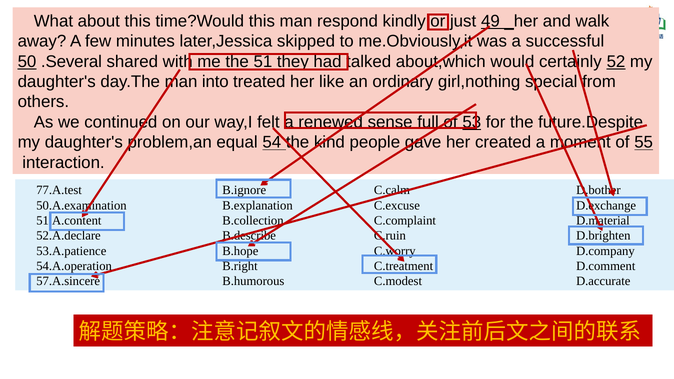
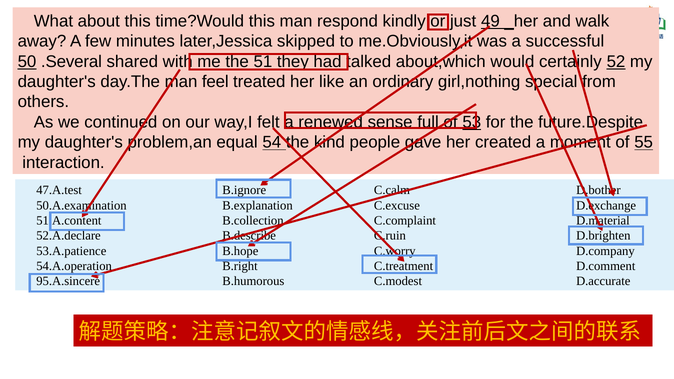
into: into -> feel (215, 82)
77.A.test: 77.A.test -> 47.A.test (59, 190)
57.A.sincere: 57.A.sincere -> 95.A.sincere (68, 281)
